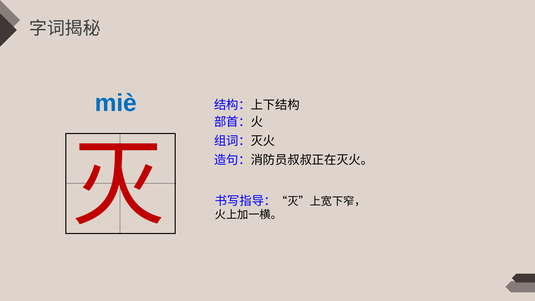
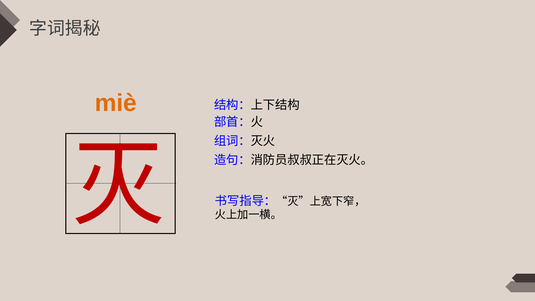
miè colour: blue -> orange (116, 103)
